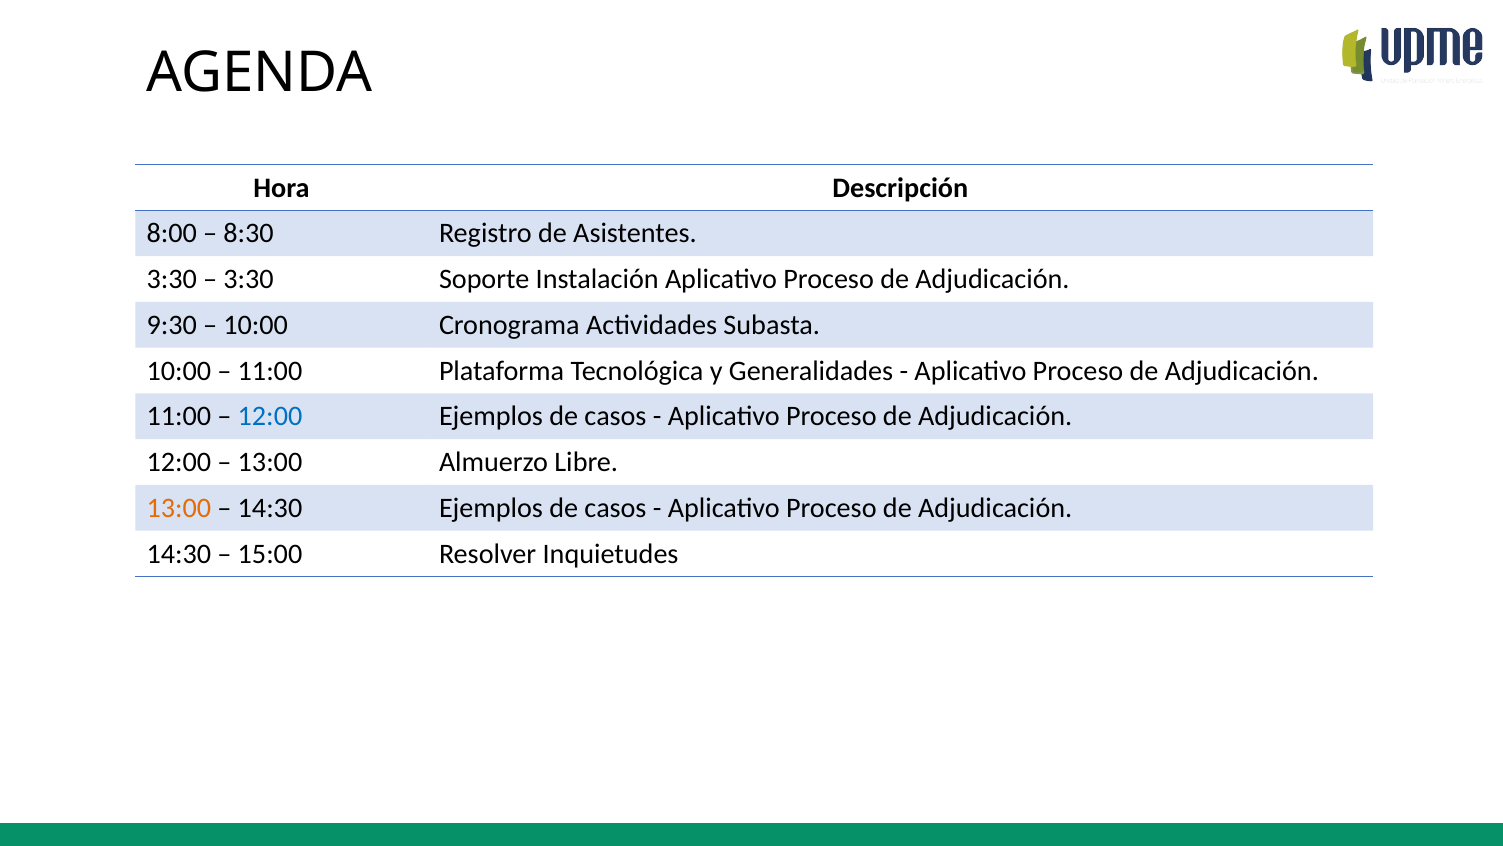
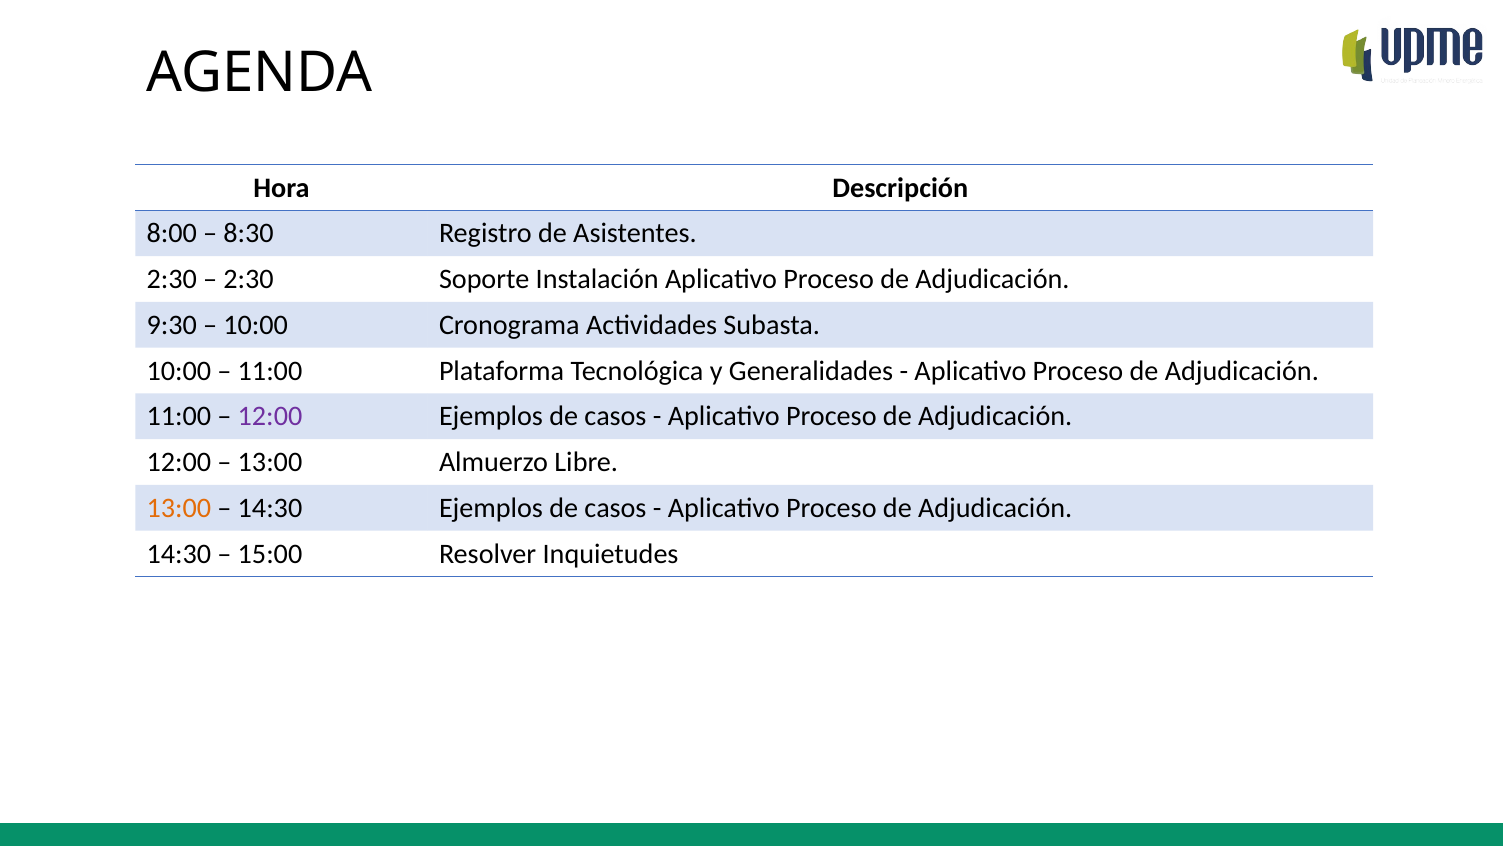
3:30: 3:30 -> 2:30 (172, 279)
3:30: 3:30 -> 2:30 (249, 279)
12:00 colour: blue -> purple (270, 416)
